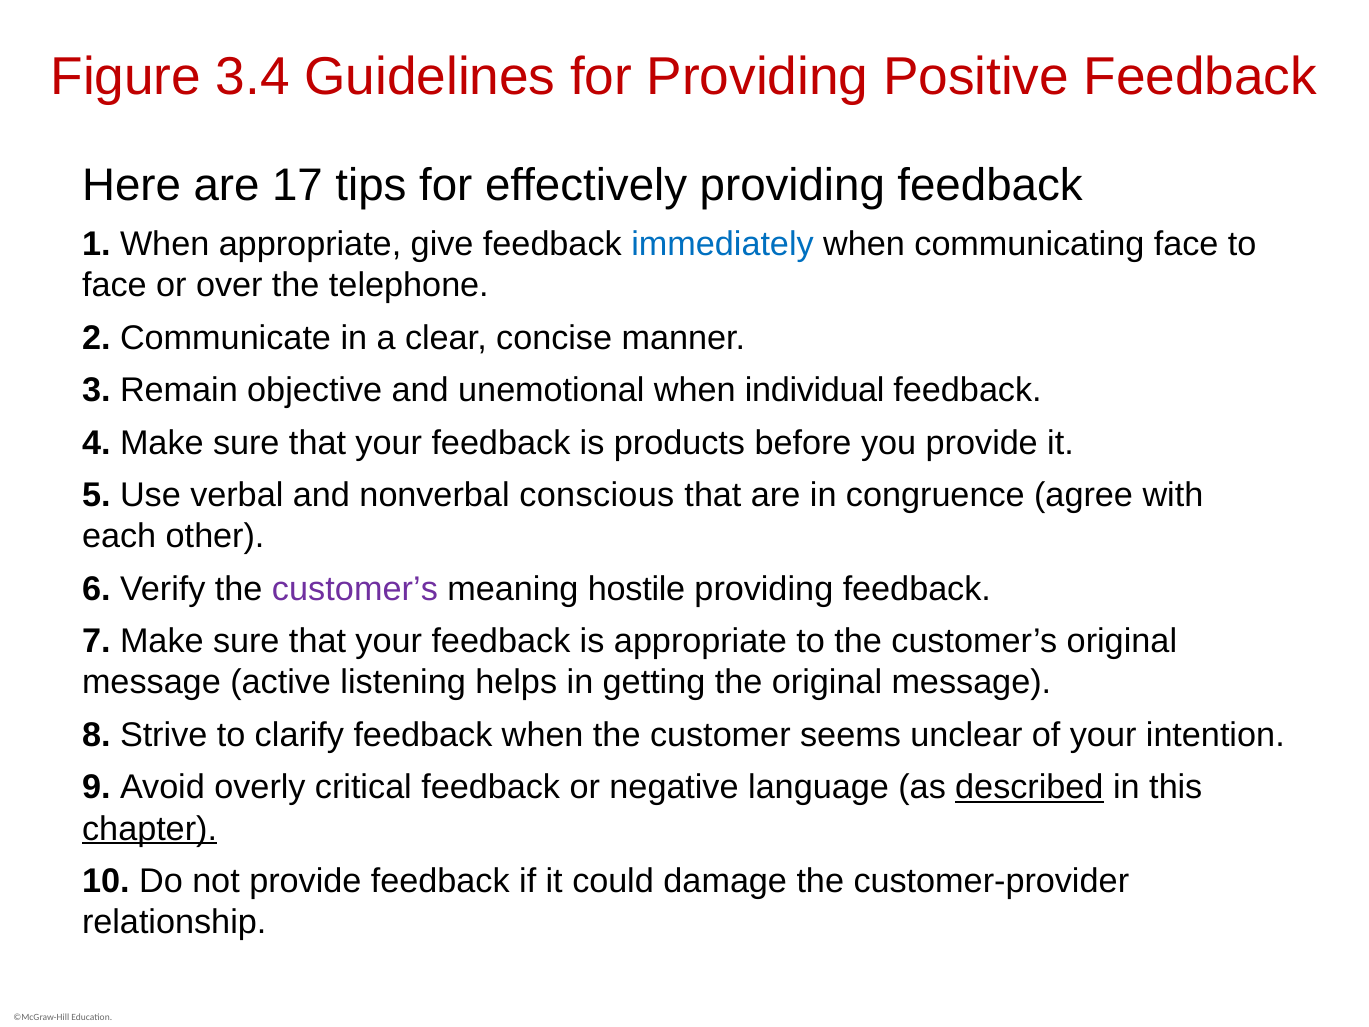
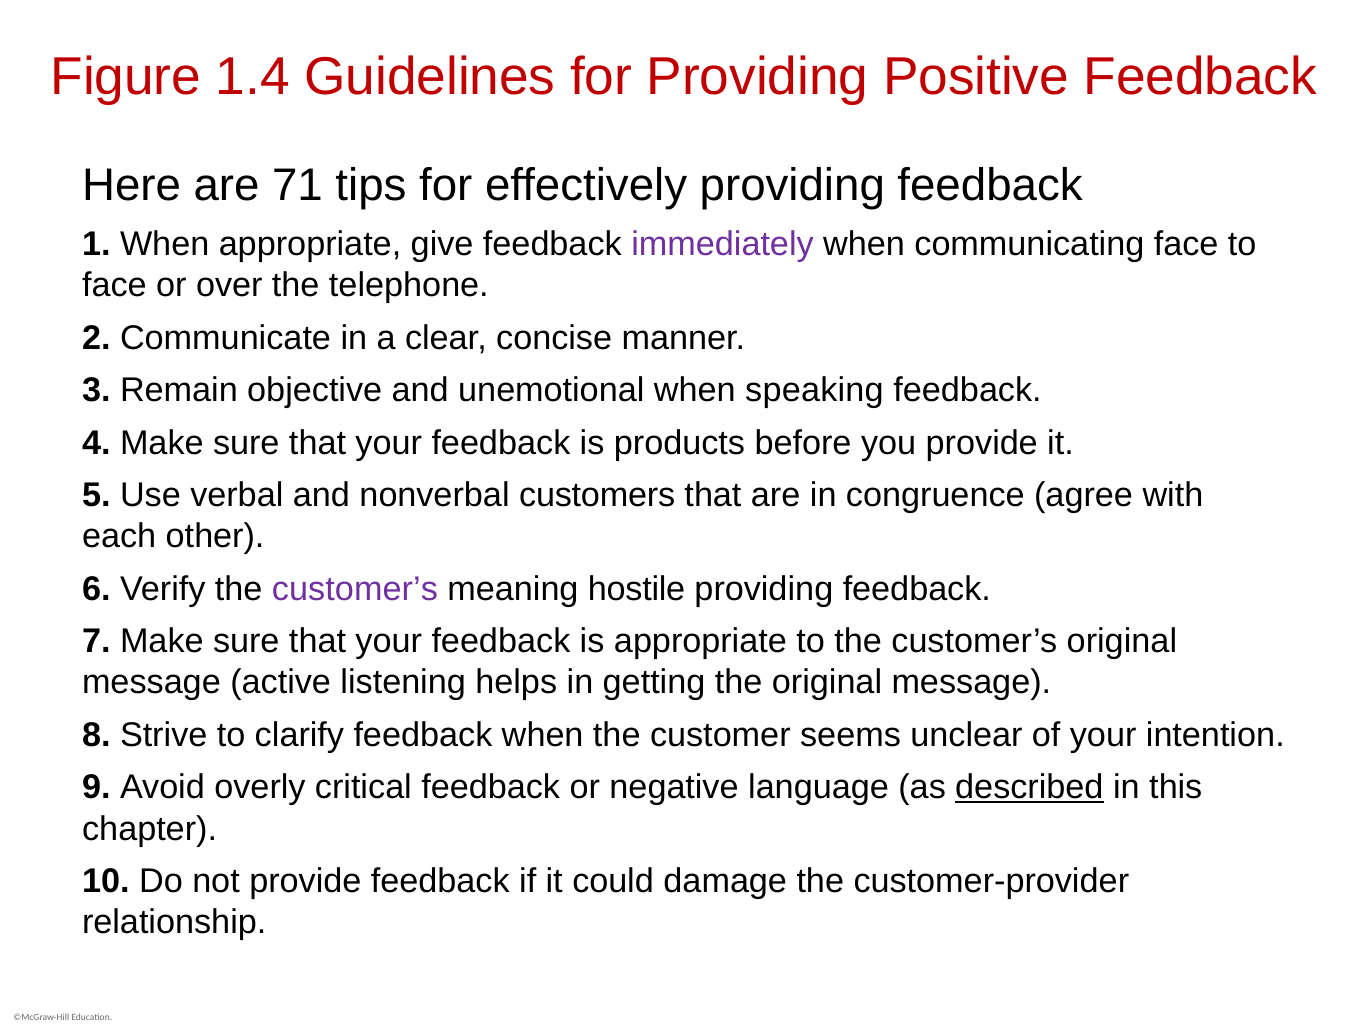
3.4: 3.4 -> 1.4 (253, 77)
17: 17 -> 71 (297, 186)
immediately colour: blue -> purple (722, 244)
individual: individual -> speaking (814, 390)
conscious: conscious -> customers (597, 495)
chapter underline: present -> none (150, 829)
